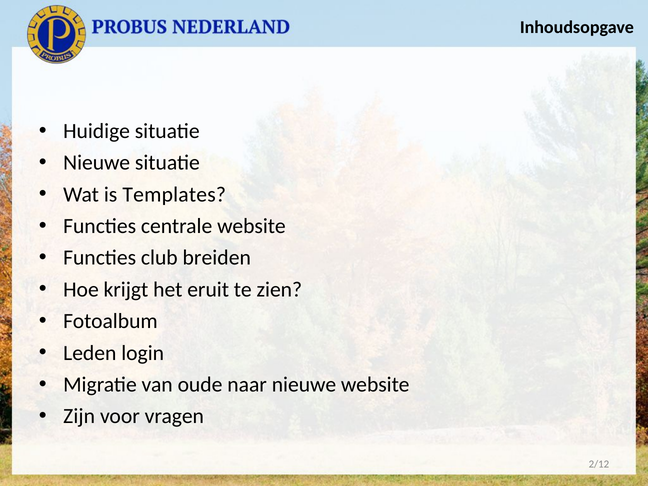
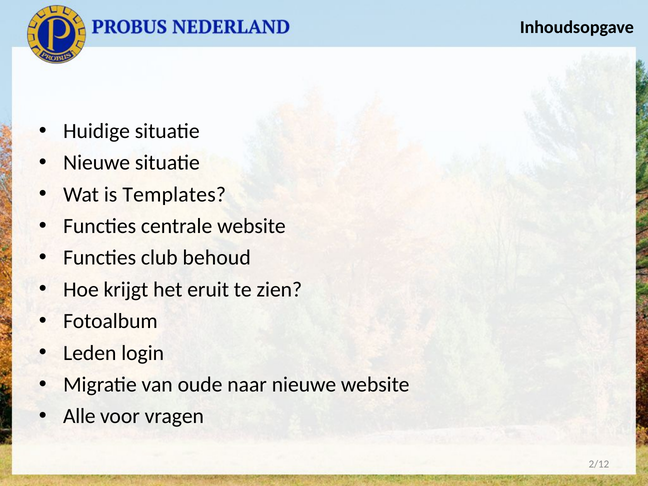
breiden: breiden -> behoud (217, 258)
Zijn: Zijn -> Alle (79, 416)
